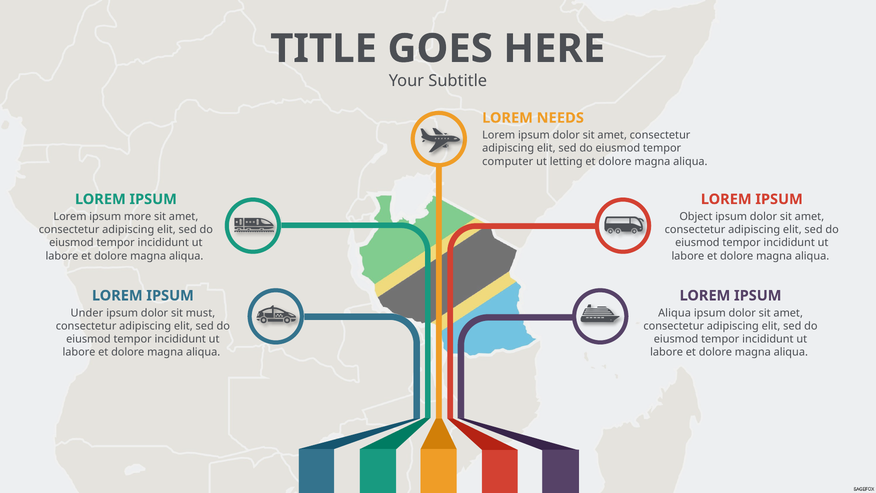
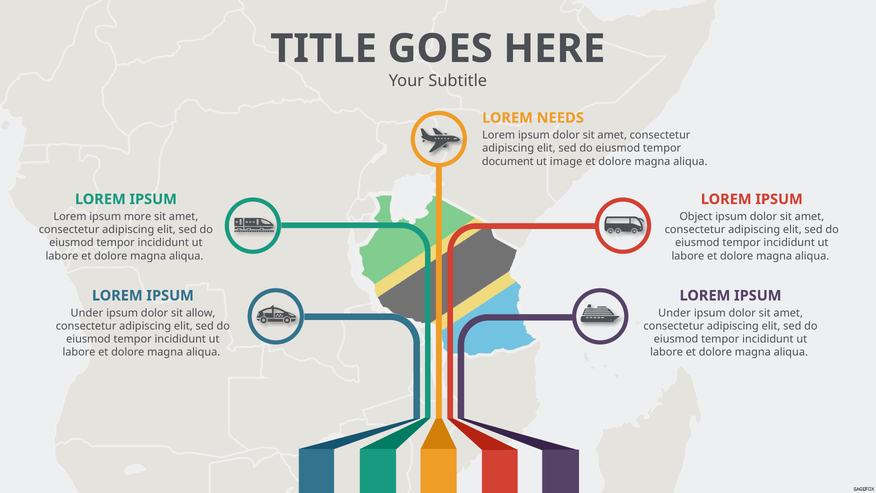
computer: computer -> document (508, 161)
letting: letting -> image (566, 161)
must: must -> allow (201, 313)
Aliqua: Aliqua -> Under (675, 313)
